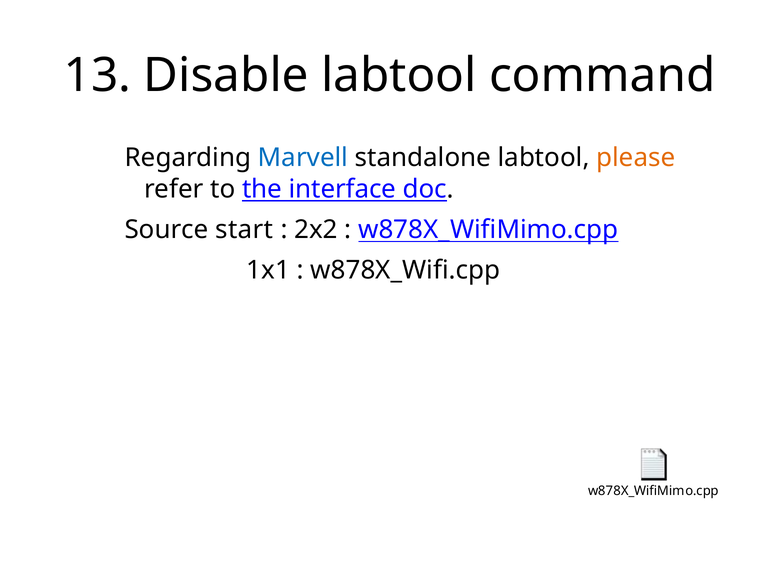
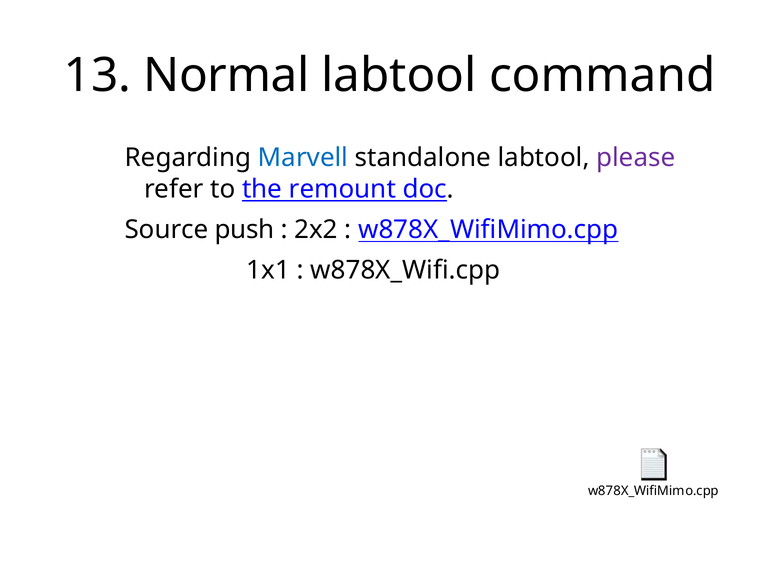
Disable: Disable -> Normal (226, 76)
please colour: orange -> purple (636, 158)
interface: interface -> remount (342, 189)
start: start -> push (244, 230)
